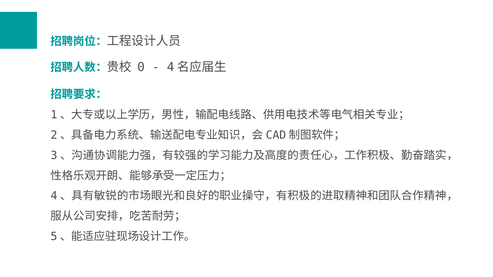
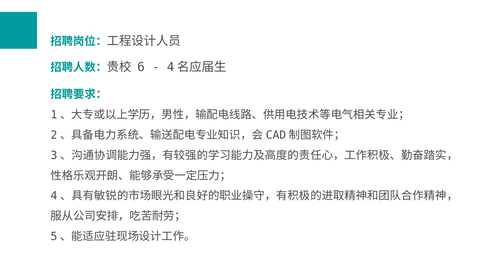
0: 0 -> 6 (141, 67)
